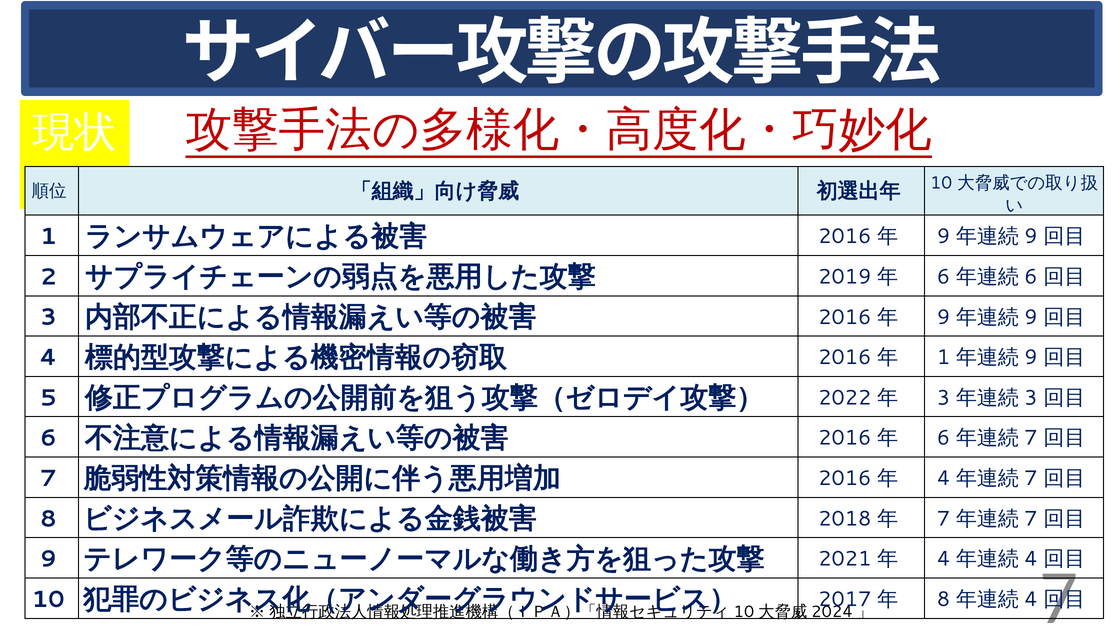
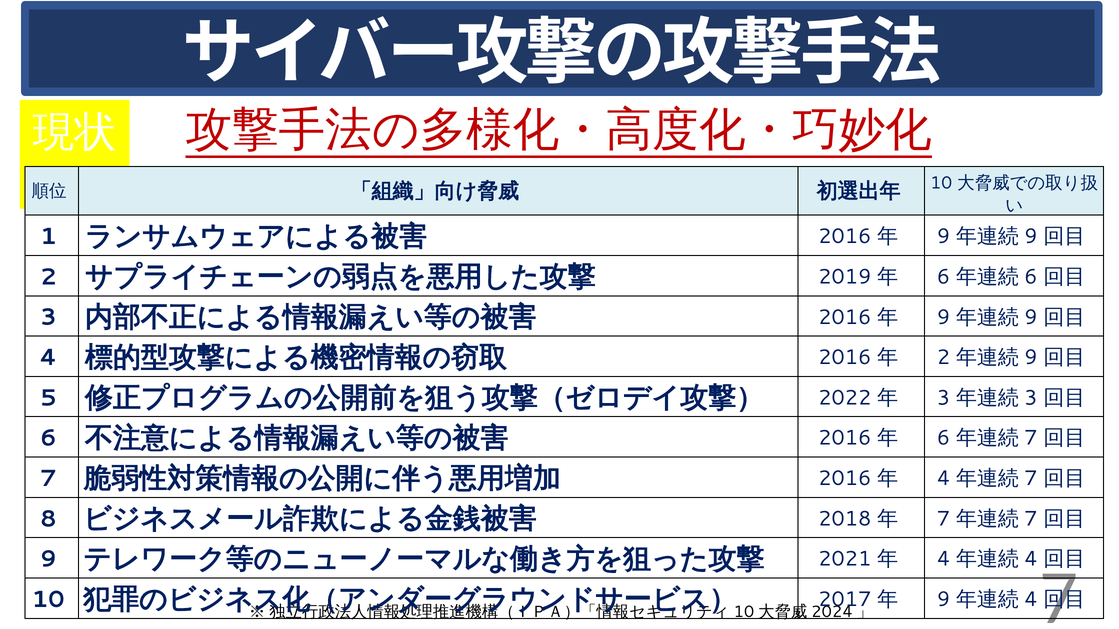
1: 1 -> 2 (943, 358)
8: 8 -> 9 (943, 600)
